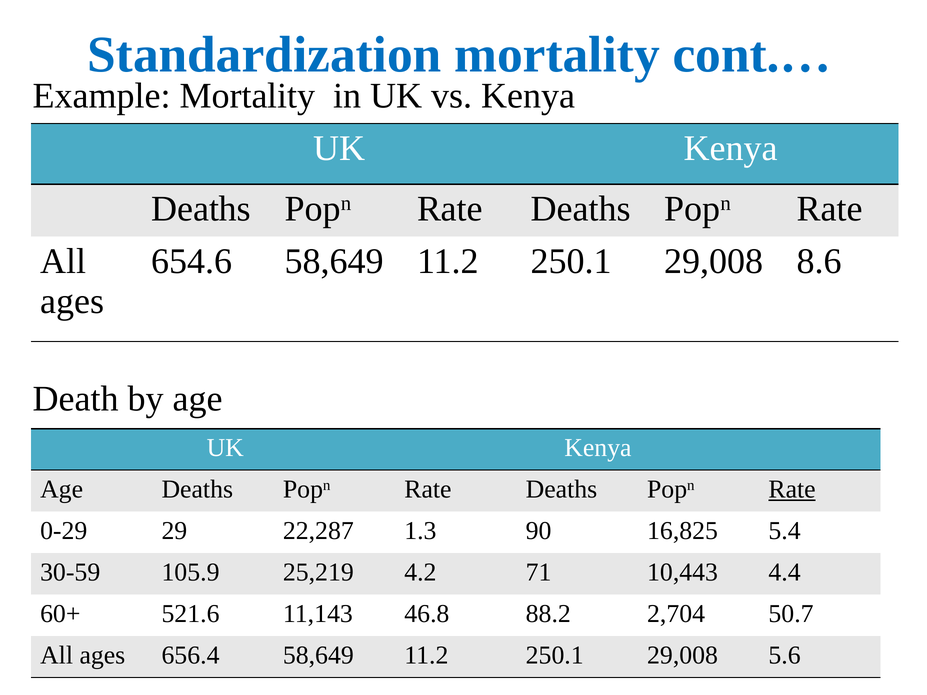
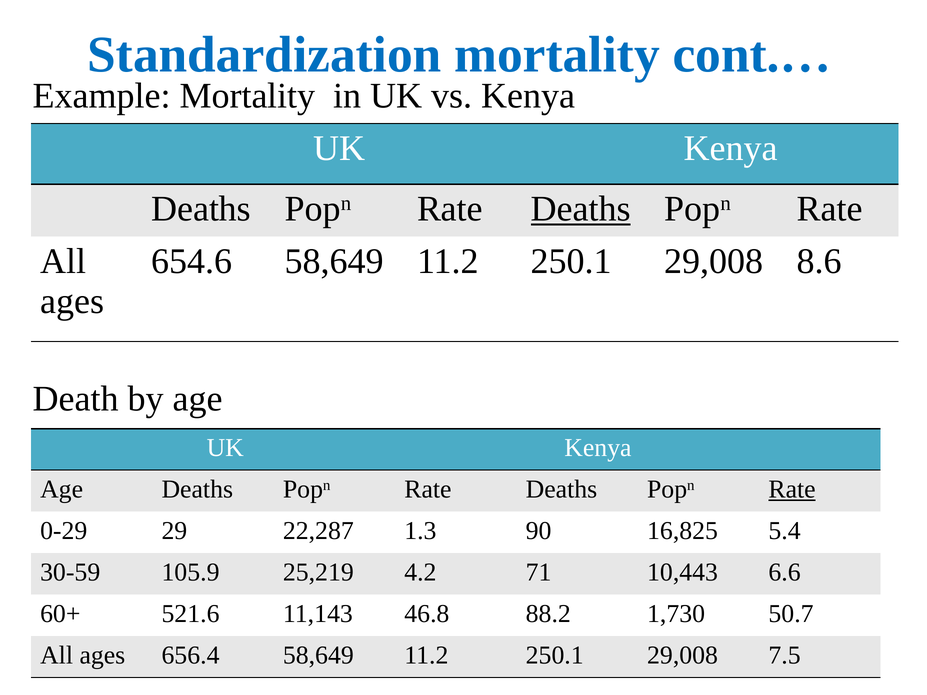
Deaths underline: none -> present (581, 209)
4.4: 4.4 -> 6.6 (785, 572)
2,704: 2,704 -> 1,730 (676, 614)
5.6: 5.6 -> 7.5 (785, 655)
